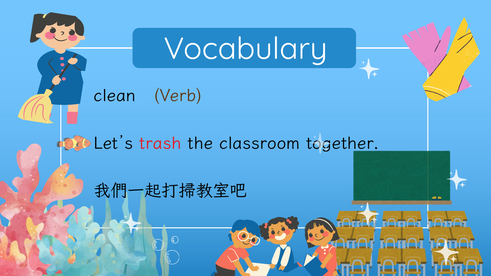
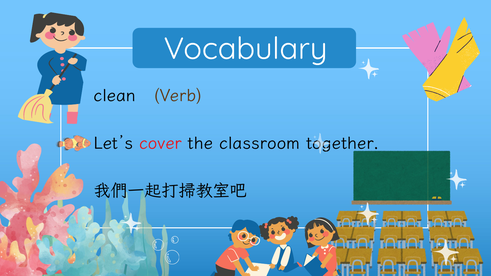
trash: trash -> cover (160, 143)
